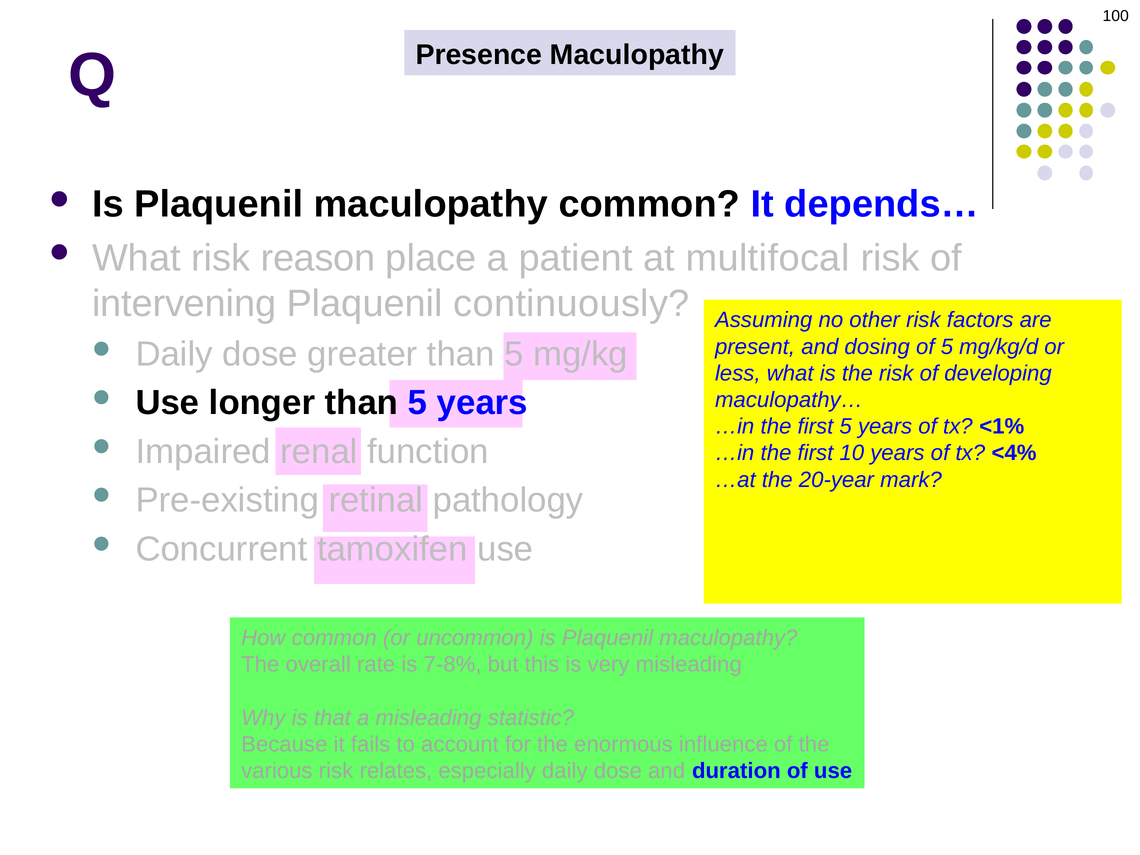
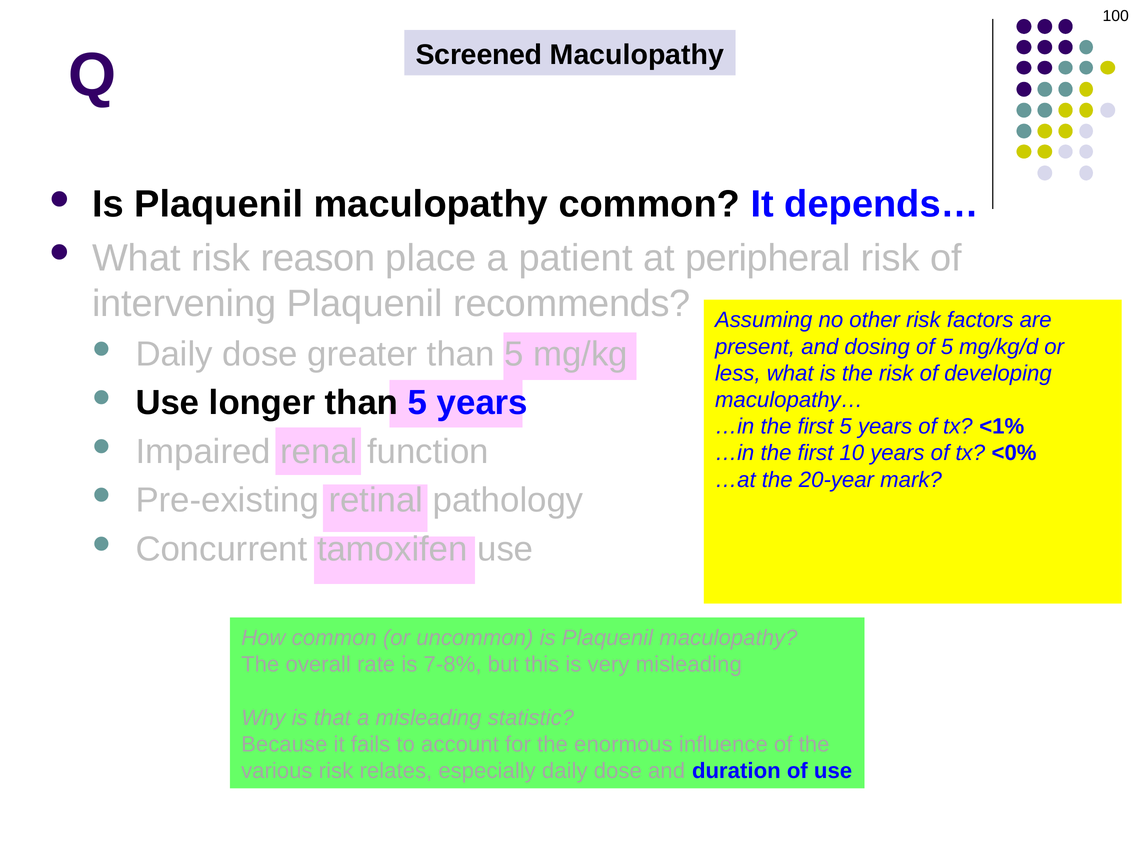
Presence: Presence -> Screened (479, 55)
multifocal: multifocal -> peripheral (768, 258)
continuously: continuously -> recommends (572, 304)
<4%: <4% -> <0% (1014, 453)
